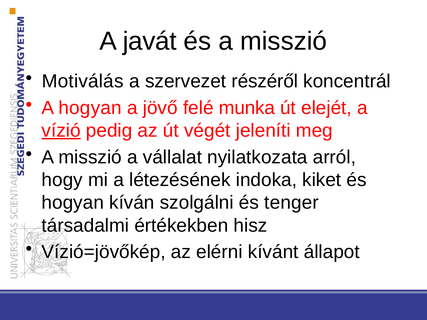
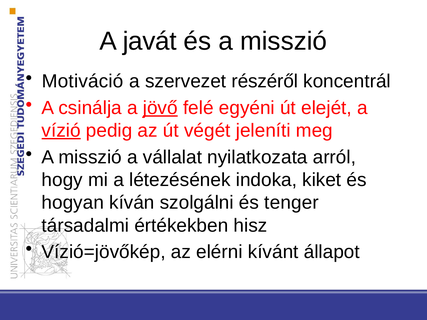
Motiválás: Motiválás -> Motiváció (83, 81)
A hogyan: hogyan -> csinálja (90, 108)
jövő underline: none -> present (160, 108)
munka: munka -> egyéni (247, 108)
